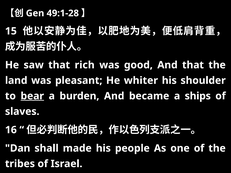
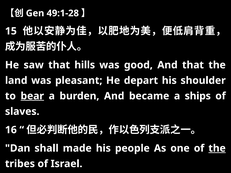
rich: rich -> hills (85, 65)
whiter: whiter -> depart (141, 81)
the underline: none -> present (217, 148)
